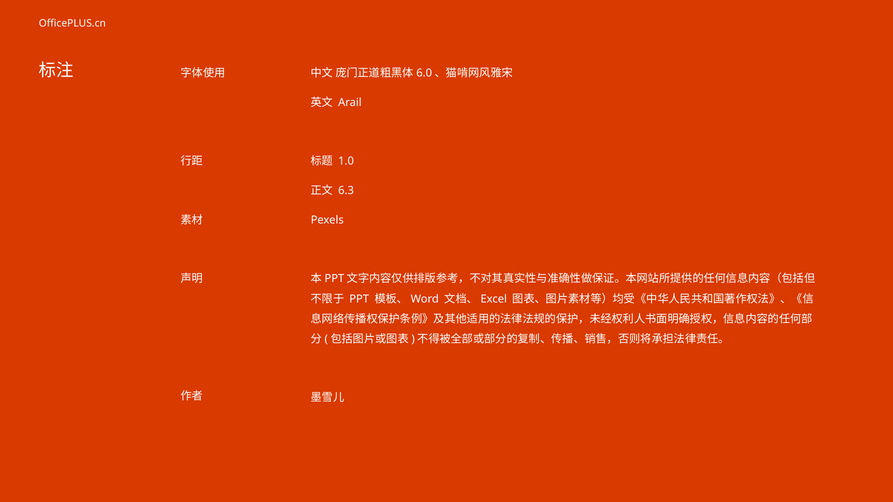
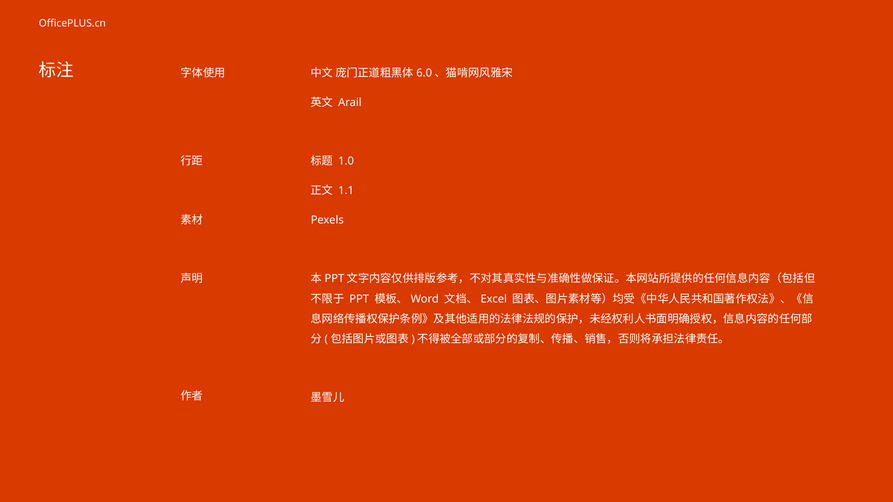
6.3: 6.3 -> 1.1 (346, 191)
